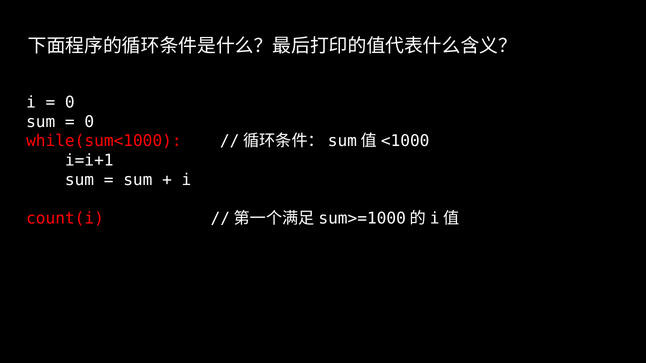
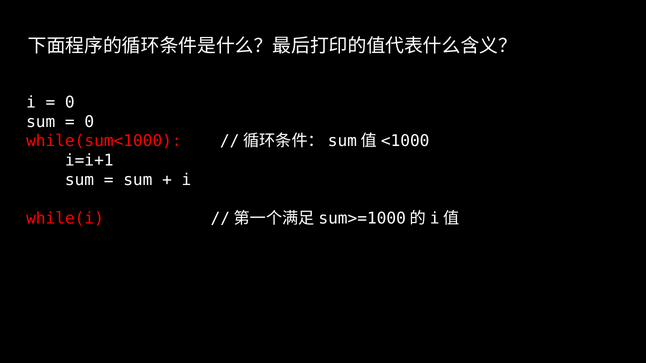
count(i: count(i -> while(i (65, 219)
